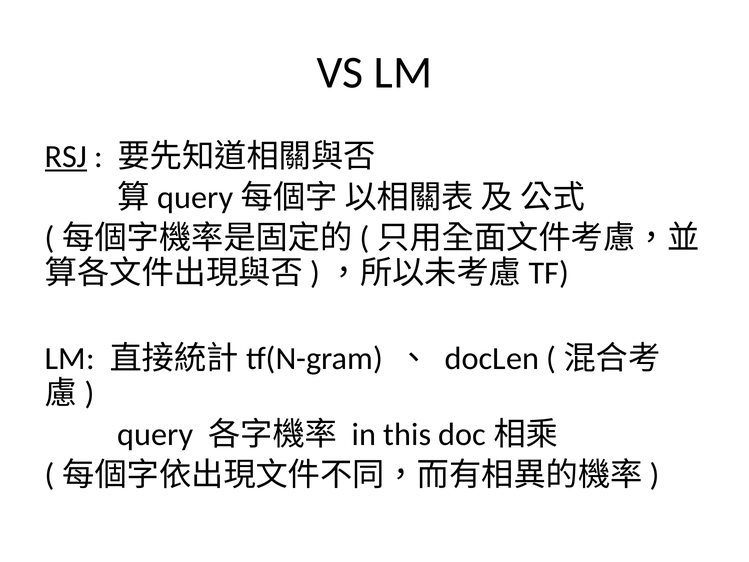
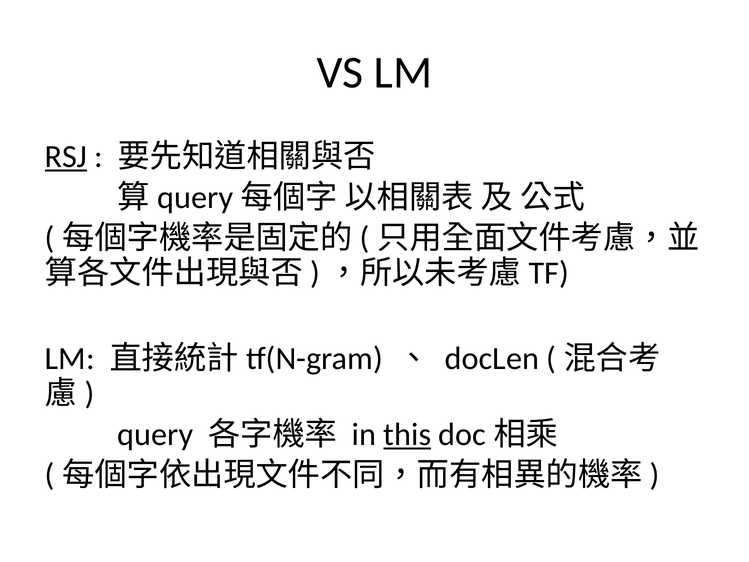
this underline: none -> present (407, 434)
